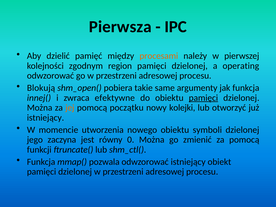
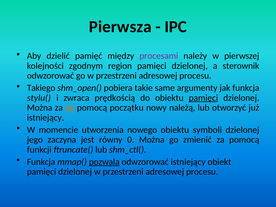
procesami colour: orange -> purple (159, 56)
operating: operating -> sterownik (241, 66)
Blokują: Blokują -> Takiego (41, 88)
innej(: innej( -> stylu( (39, 98)
efektywne: efektywne -> prędkością (115, 98)
kolejki: kolejki -> należą (182, 108)
pozwala underline: none -> present (104, 162)
